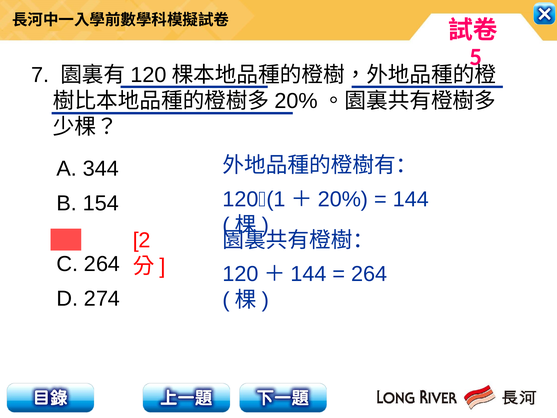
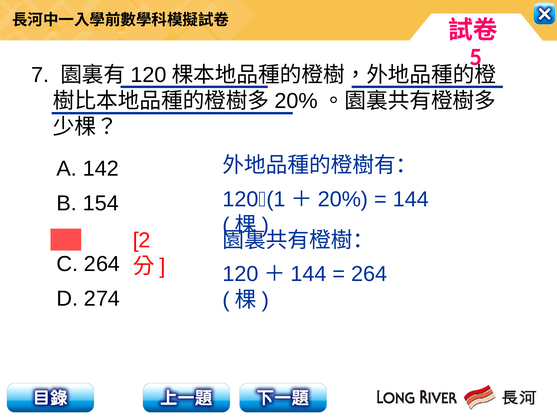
344: 344 -> 142 (101, 168)
